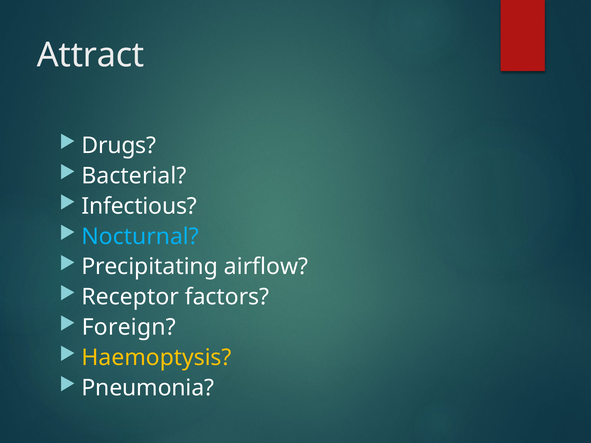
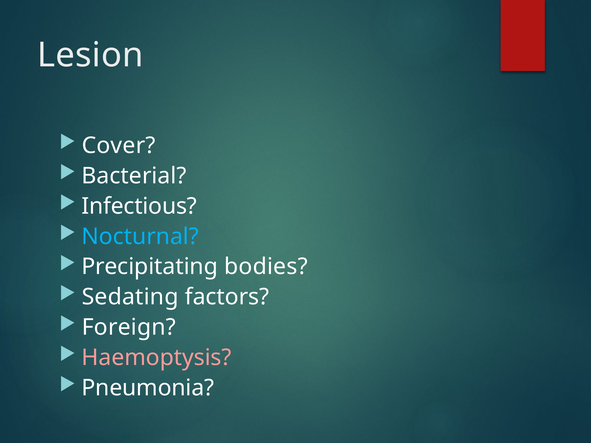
Attract: Attract -> Lesion (90, 55)
Drugs: Drugs -> Cover (119, 146)
airflow: airflow -> bodies (266, 267)
Receptor: Receptor -> Sedating (130, 297)
Haemoptysis colour: yellow -> pink (157, 358)
